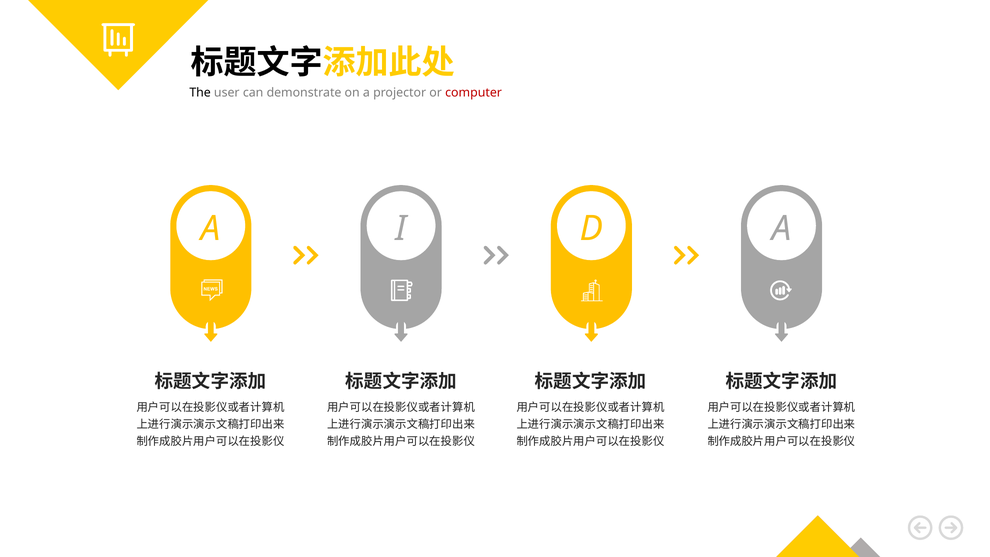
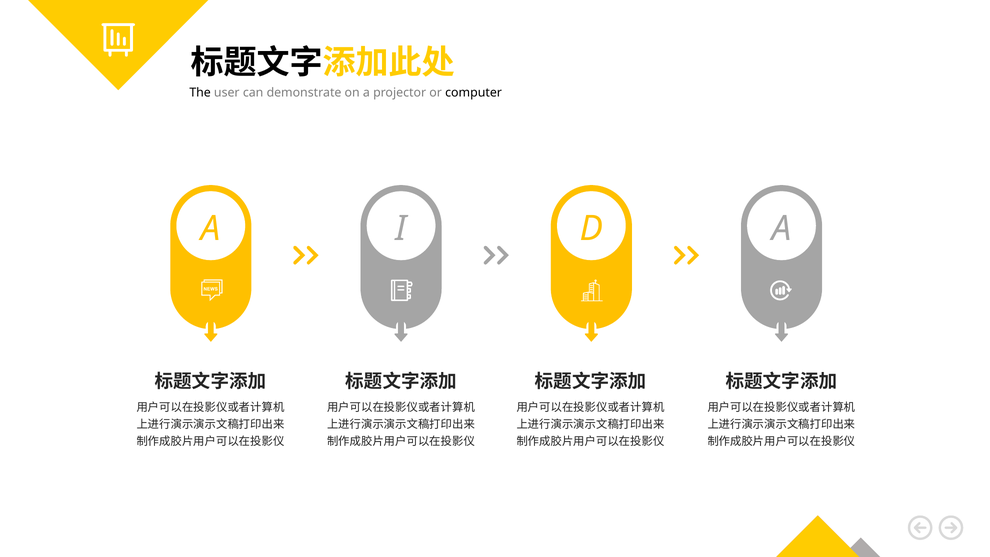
computer colour: red -> black (474, 92)
